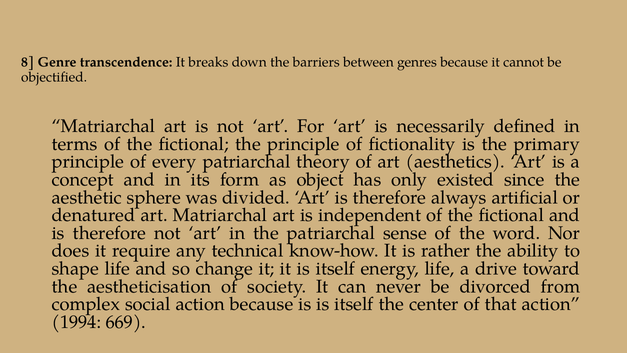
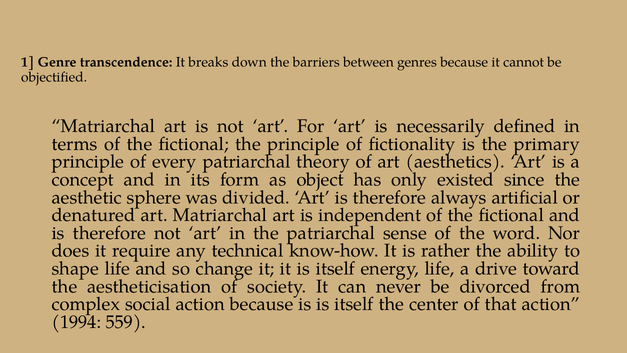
8: 8 -> 1 (28, 62)
669: 669 -> 559 (126, 322)
